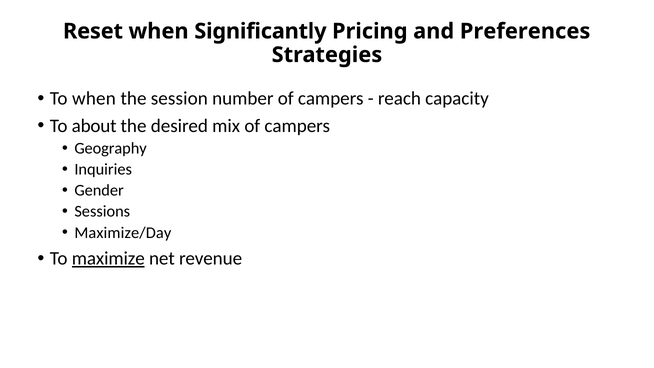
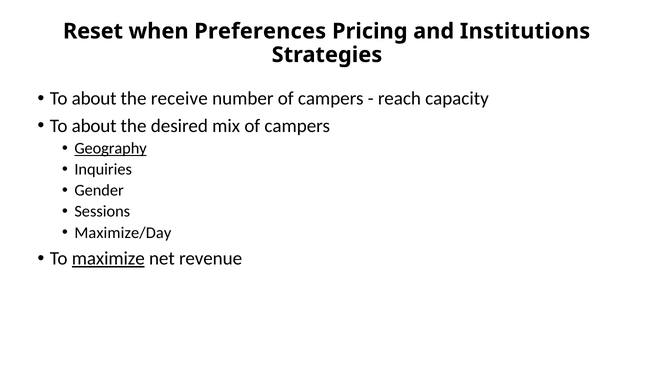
Significantly: Significantly -> Preferences (260, 31)
Preferences: Preferences -> Institutions (525, 31)
when: when -> about (94, 98)
session: session -> receive (179, 98)
Geography underline: none -> present (111, 148)
